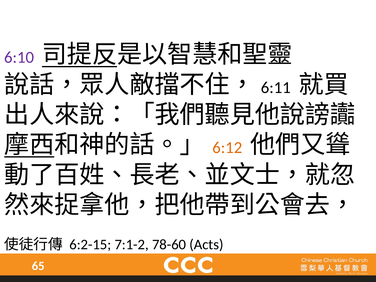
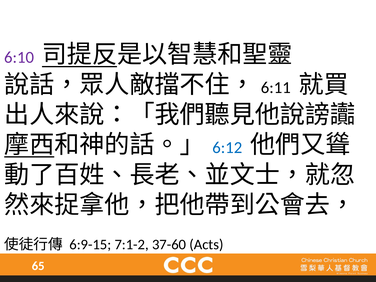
6:12 colour: orange -> blue (227, 148)
6:2-15: 6:2-15 -> 6:9-15 (90, 244)
78-60: 78-60 -> 37-60 (169, 244)
